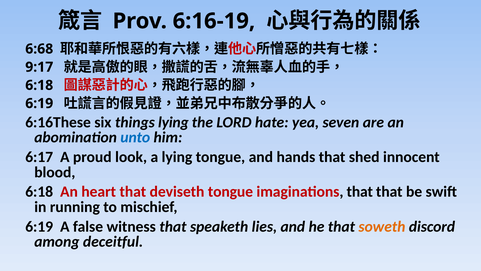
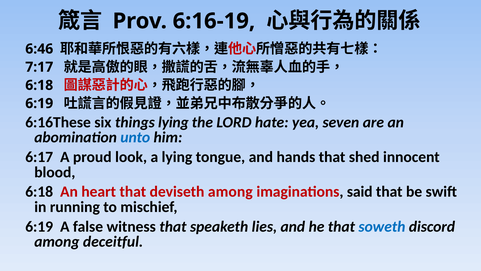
6:68: 6:68 -> 6:46 (39, 49)
9:17: 9:17 -> 7:17 (39, 67)
deviseth tongue: tongue -> among (230, 192)
imaginations that: that -> said (360, 192)
soweth colour: orange -> blue (382, 226)
